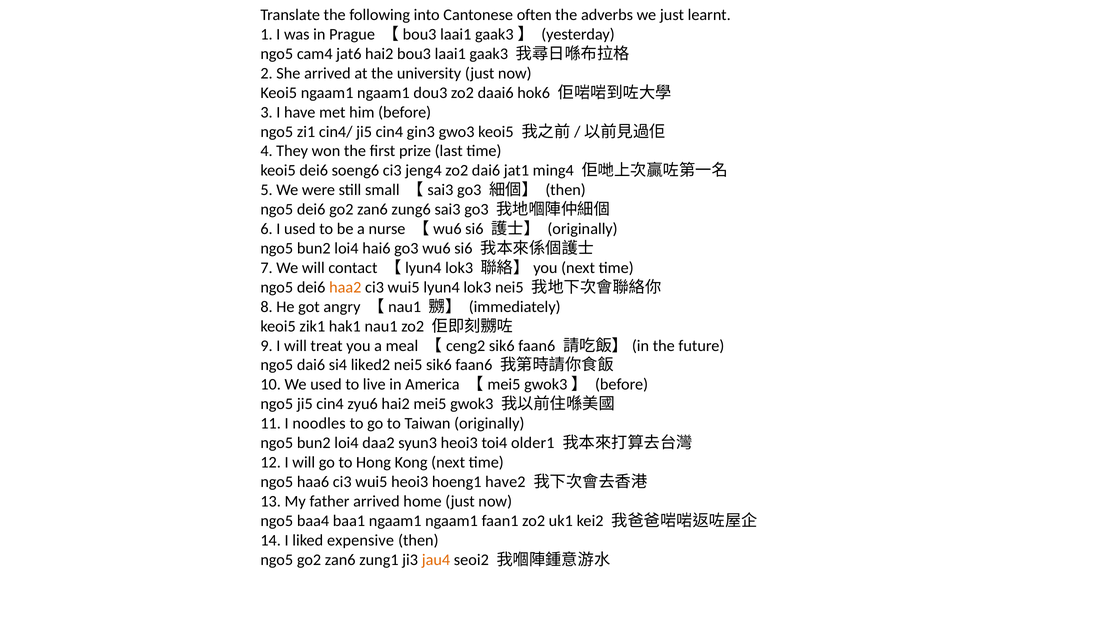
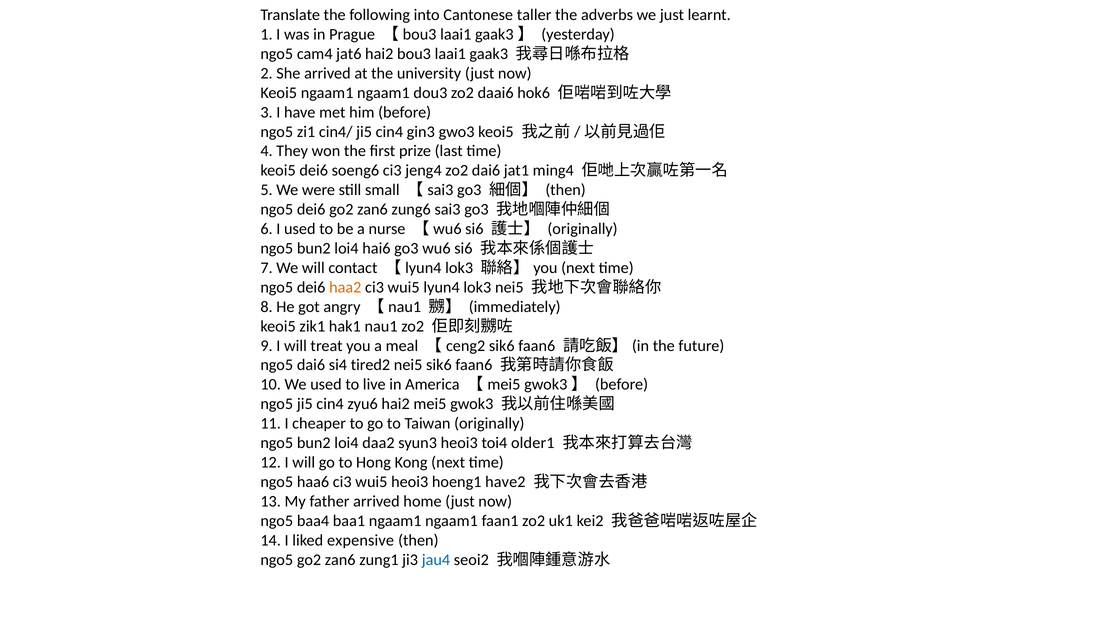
often: often -> taller (534, 15)
liked2: liked2 -> tired2 (370, 365)
noodles: noodles -> cheaper (319, 424)
jau4 colour: orange -> blue (436, 560)
